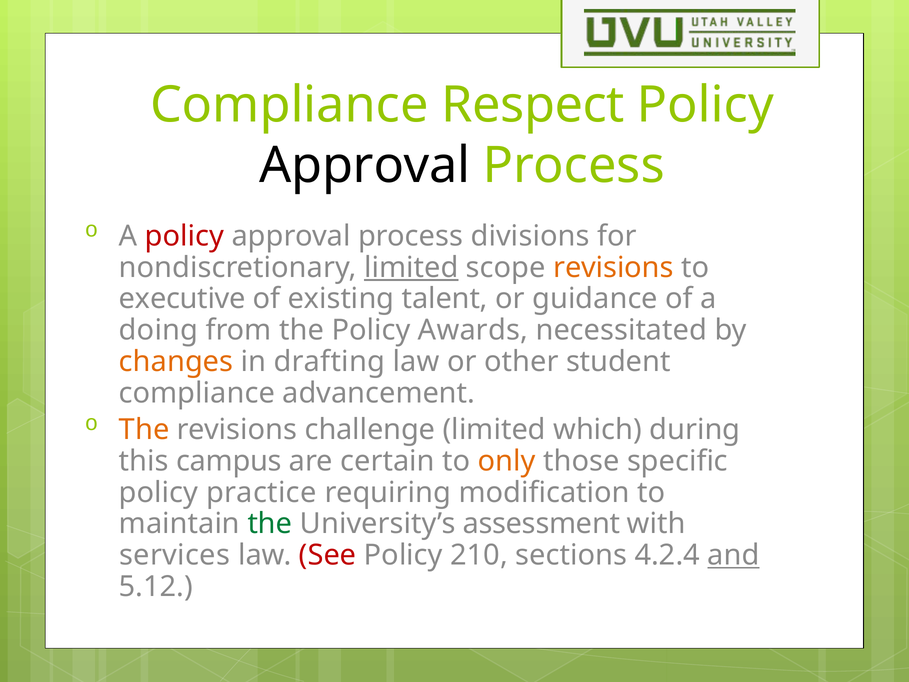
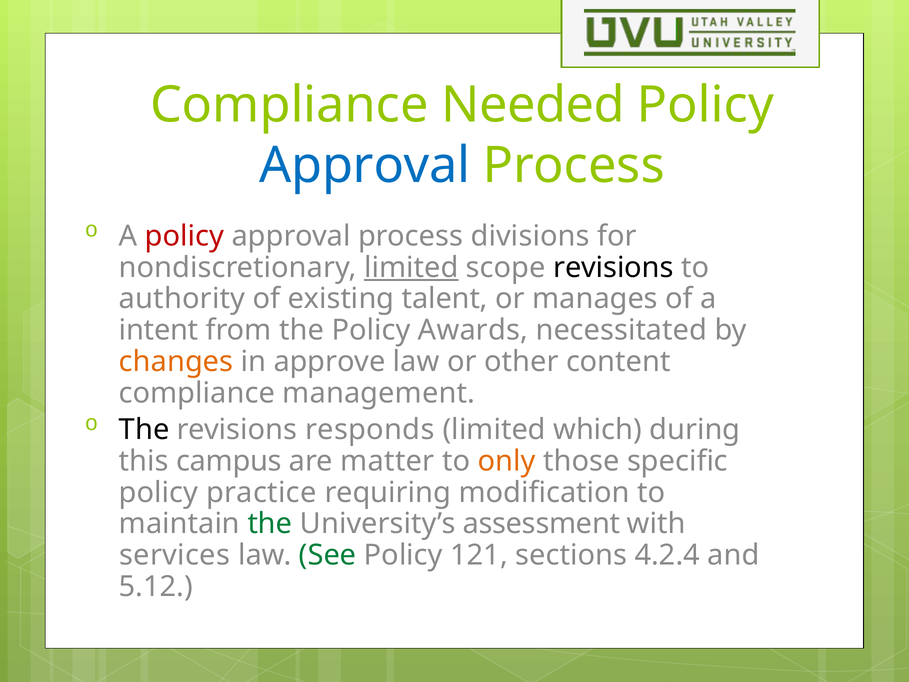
Respect: Respect -> Needed (533, 105)
Approval colour: black -> blue (365, 166)
revisions colour: orange -> black (613, 267)
executive: executive -> authority (182, 299)
guidance: guidance -> manages (595, 299)
doing: doing -> intent (159, 330)
drafting: drafting -> approve (330, 362)
student: student -> content (618, 362)
advancement: advancement -> management (379, 393)
The colour: orange -> black (144, 430)
challenge: challenge -> responds (370, 430)
certain: certain -> matter (387, 461)
See colour: red -> green (328, 555)
210: 210 -> 121 (479, 555)
and underline: present -> none (733, 555)
